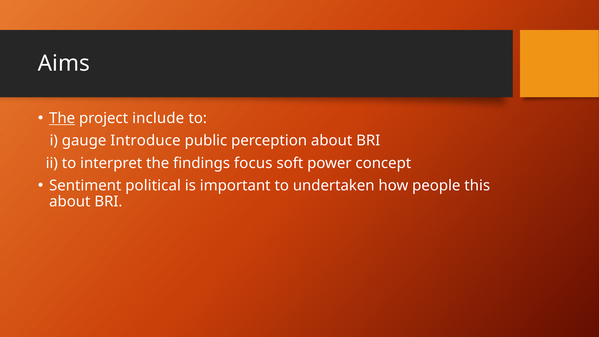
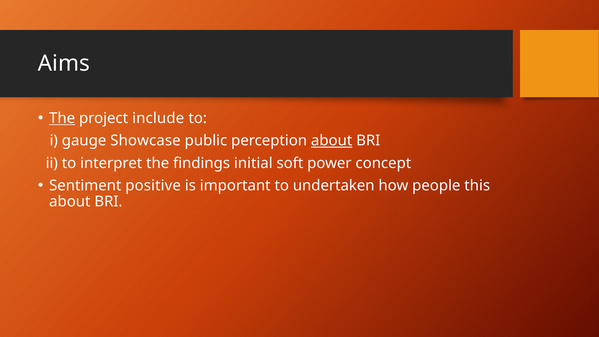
Introduce: Introduce -> Showcase (145, 141)
about underline: none -> present (332, 141)
focus: focus -> initial (253, 163)
political: political -> positive (153, 185)
